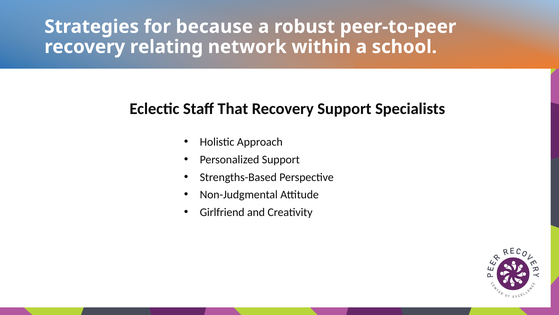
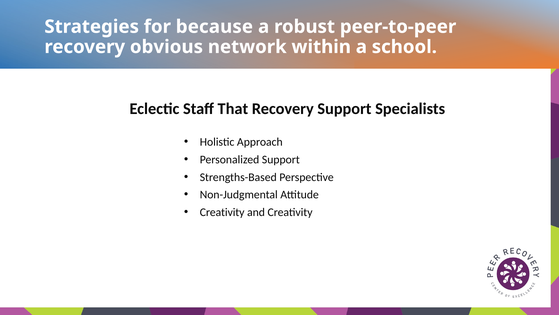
relating: relating -> obvious (166, 47)
Girlfriend: Girlfriend -> Creativity (222, 212)
